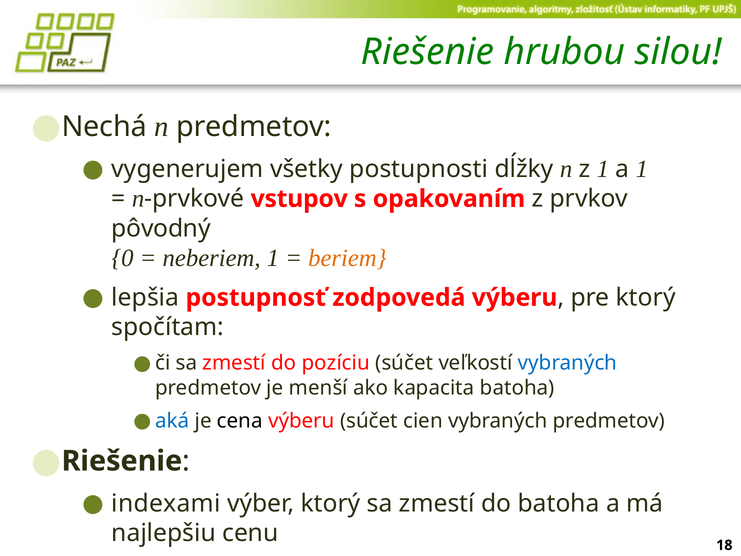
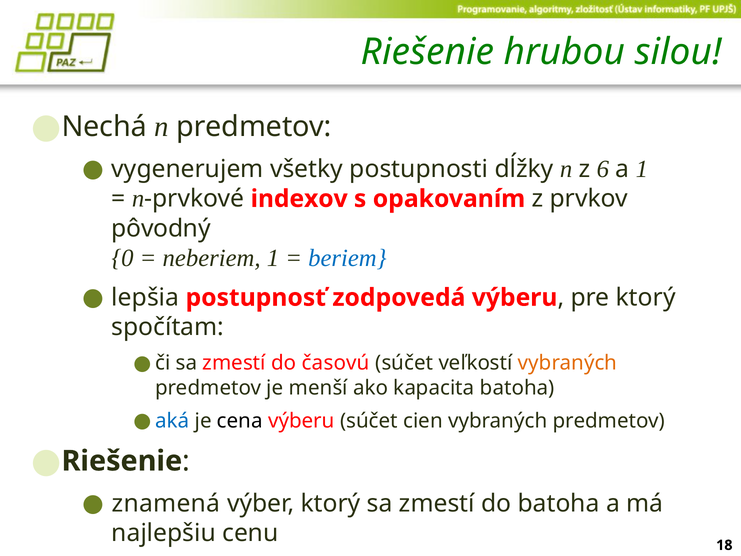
z 1: 1 -> 6 (603, 169)
vstupov: vstupov -> indexov (299, 199)
beriem colour: orange -> blue (347, 258)
pozíciu: pozíciu -> časovú (336, 363)
vybraných colour: blue -> orange (568, 363)
indexami: indexami -> znamená (166, 503)
